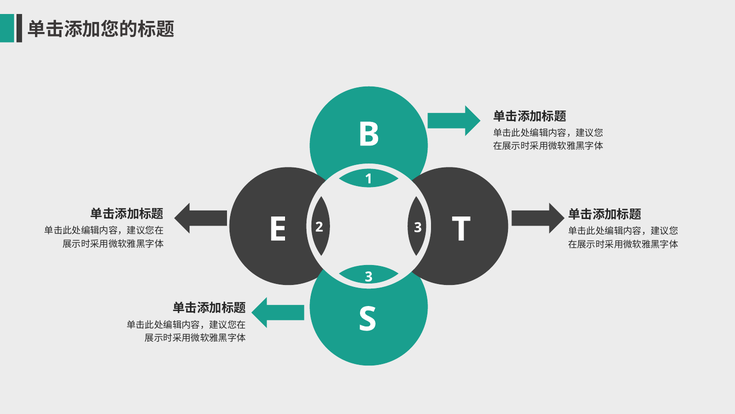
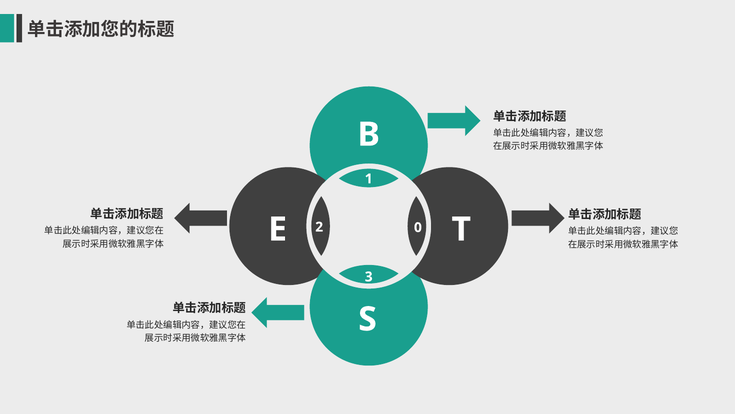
2 3: 3 -> 0 (418, 227)
